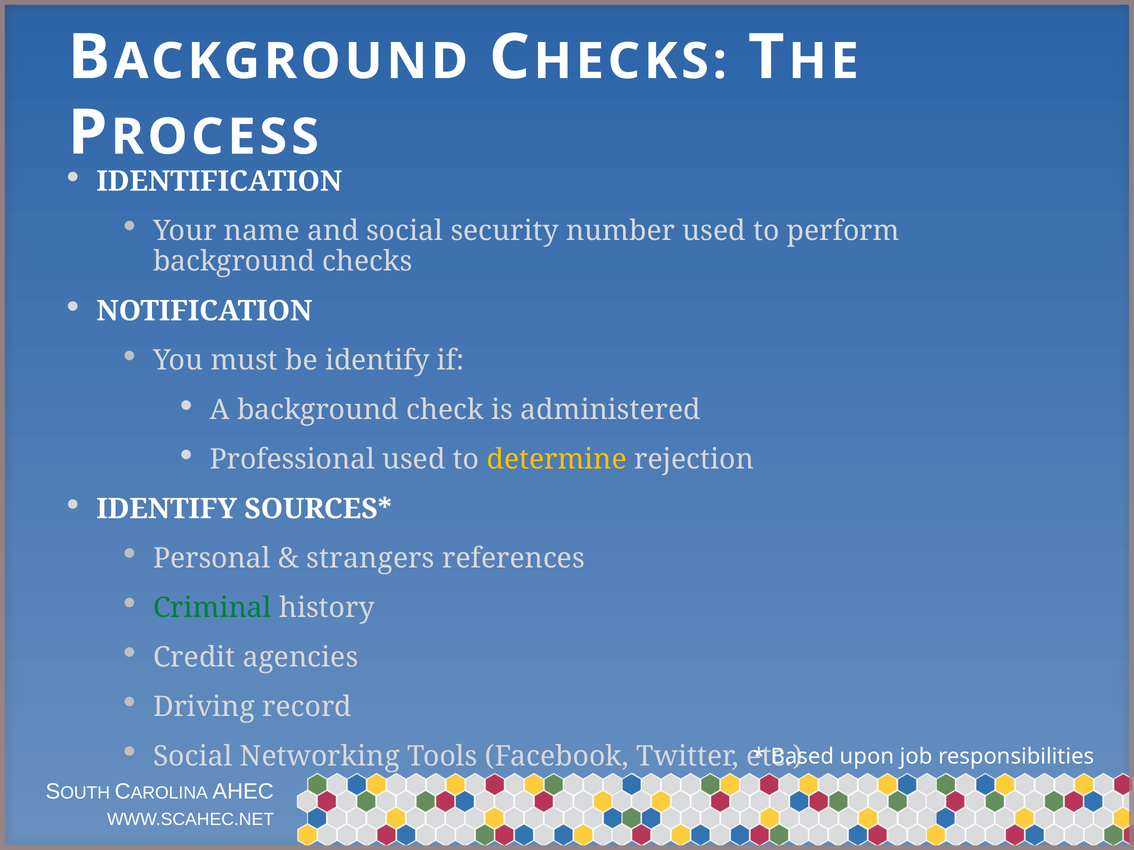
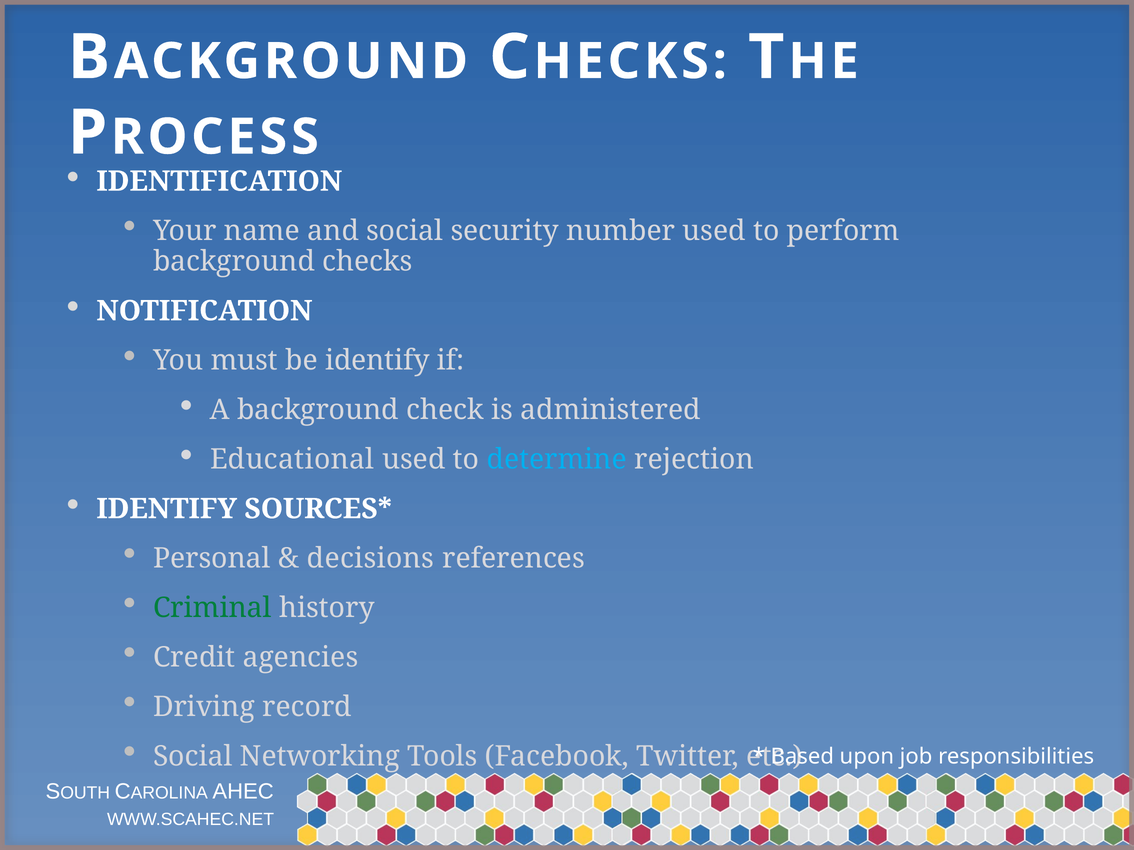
Professional: Professional -> Educational (292, 460)
determine colour: yellow -> light blue (557, 460)
strangers: strangers -> decisions (370, 559)
